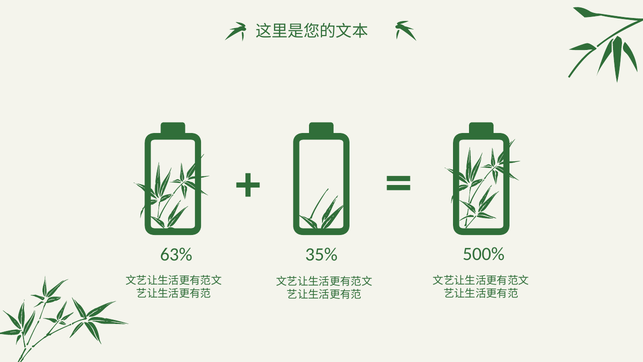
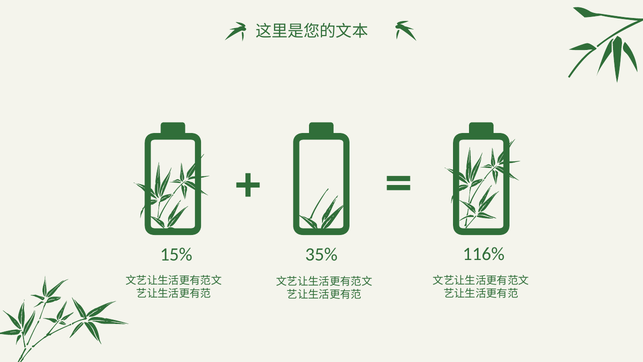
63%: 63% -> 15% (176, 254)
500%: 500% -> 116% (484, 254)
